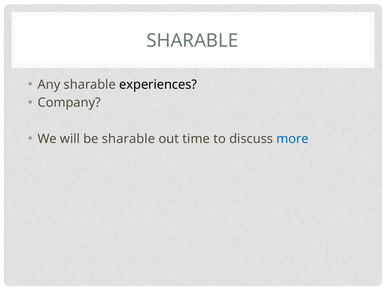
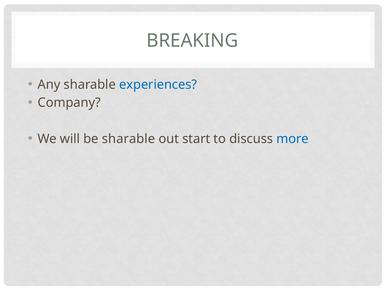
SHARABLE: SHARABLE -> BREAKING (192, 40)
experiences colour: black -> blue (158, 85)
time: time -> start (196, 139)
